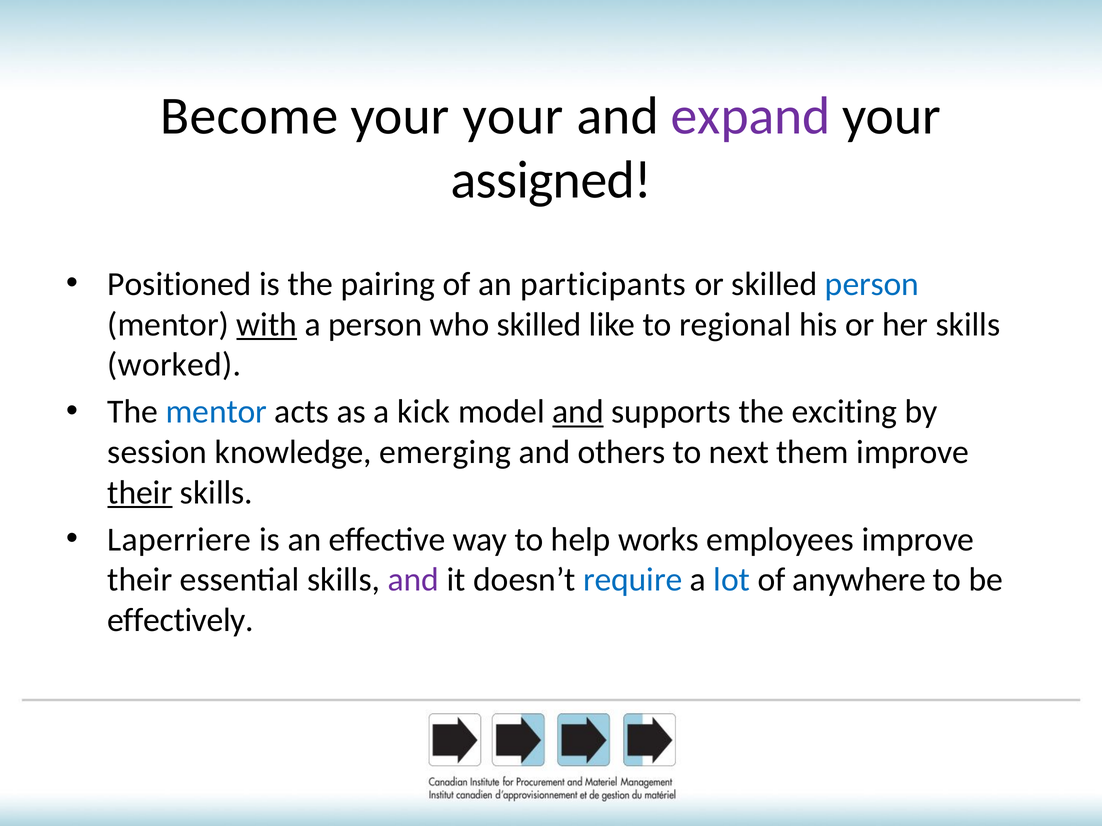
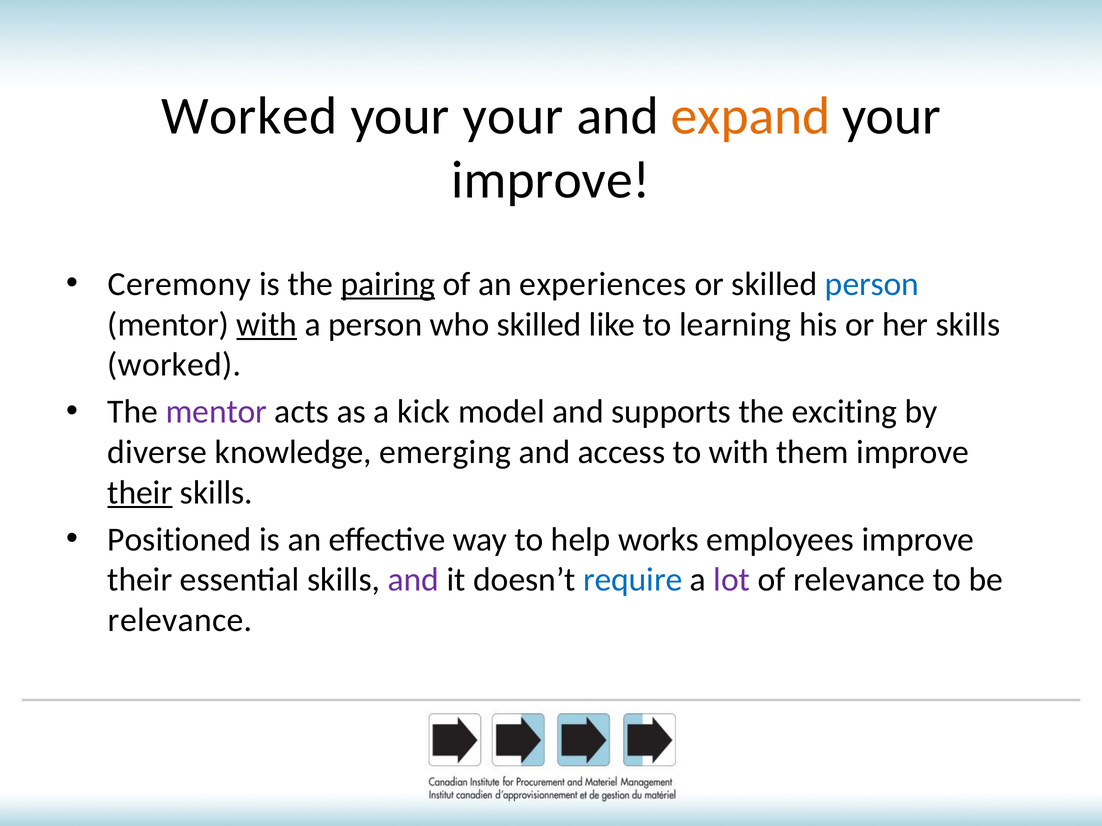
Become: Become -> Worked (249, 116)
expand colour: purple -> orange (751, 116)
assigned: assigned -> improve (551, 180)
Positioned: Positioned -> Ceremony (179, 284)
pairing underline: none -> present (388, 284)
participants: participants -> experiences (603, 284)
regional: regional -> learning (735, 325)
mentor colour: blue -> purple (216, 412)
and underline: present -> none (578, 412)
session: session -> diverse (157, 452)
others: others -> access (621, 452)
to next: next -> with (739, 452)
Laperriere: Laperriere -> Positioned (180, 540)
lot colour: blue -> purple (732, 580)
of anywhere: anywhere -> relevance (859, 580)
effectively: effectively -> relevance (180, 621)
